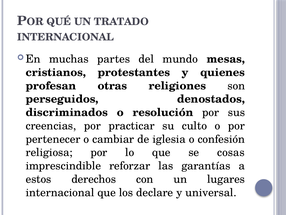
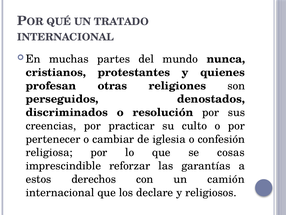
mesas: mesas -> nunca (226, 59)
lugares: lugares -> camión (226, 179)
universal: universal -> religiosos (211, 192)
